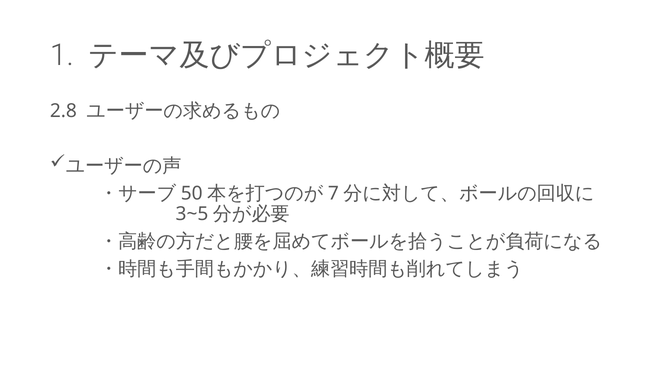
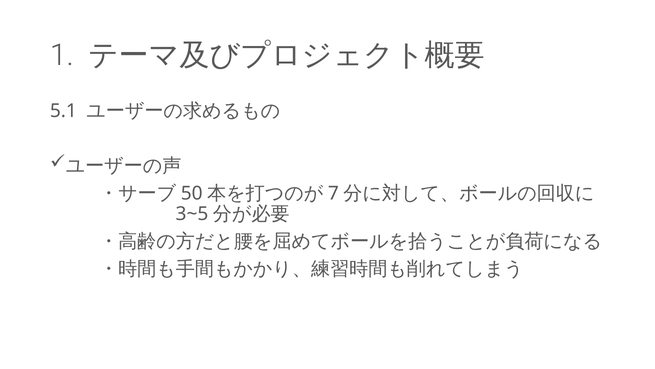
2.8: 2.8 -> 5.1 (63, 111)
